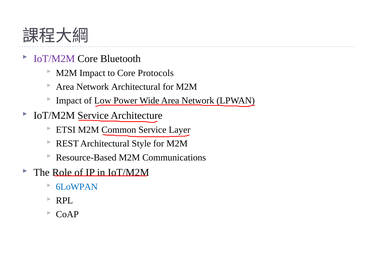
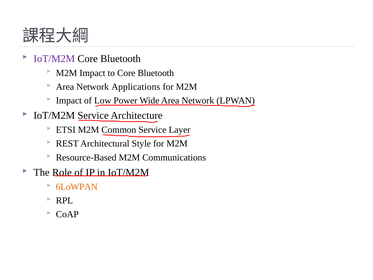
to Core Protocols: Protocols -> Bluetooth (156, 73)
Network Architectural: Architectural -> Applications (136, 87)
6LoWPAN colour: blue -> orange (77, 187)
